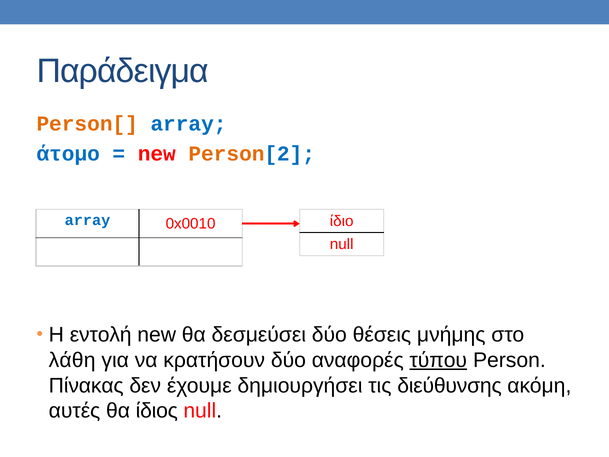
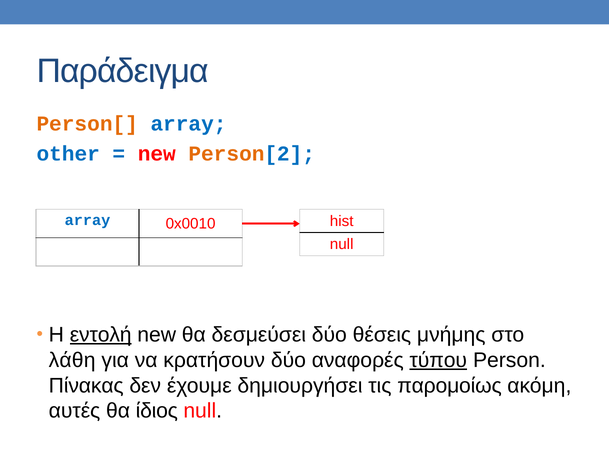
άτομο: άτομο -> other (68, 154)
ίδιο: ίδιο -> hist (342, 221)
εντολή underline: none -> present (101, 335)
διεύθυνσης: διεύθυνσης -> παρομοίως (449, 385)
